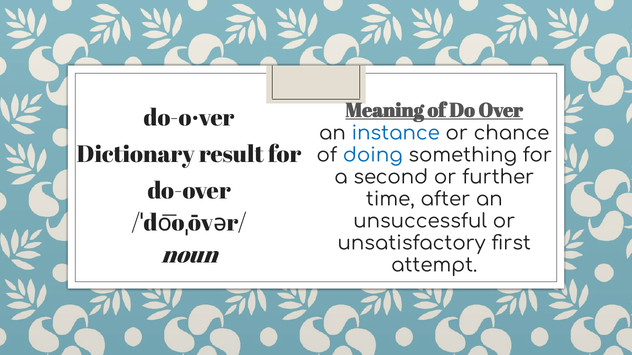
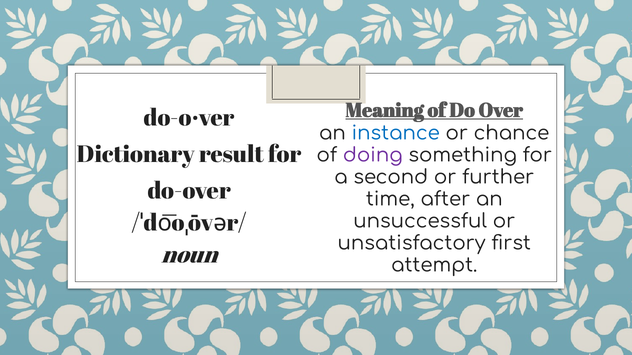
doing colour: blue -> purple (373, 156)
